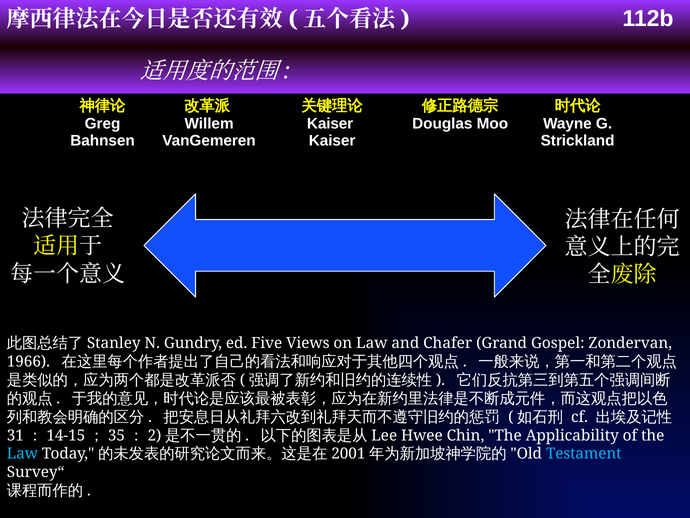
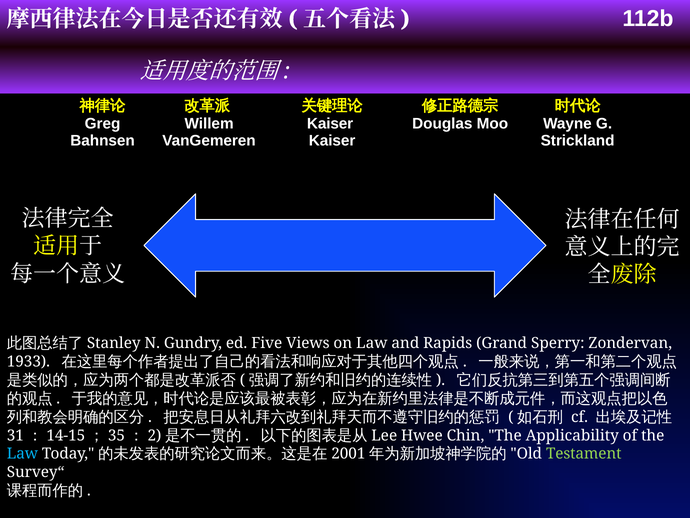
Chafer: Chafer -> Rapids (448, 343)
Gospel: Gospel -> Sperry (558, 343)
1966: 1966 -> 1933 (28, 361)
Testament colour: light blue -> light green (584, 453)
